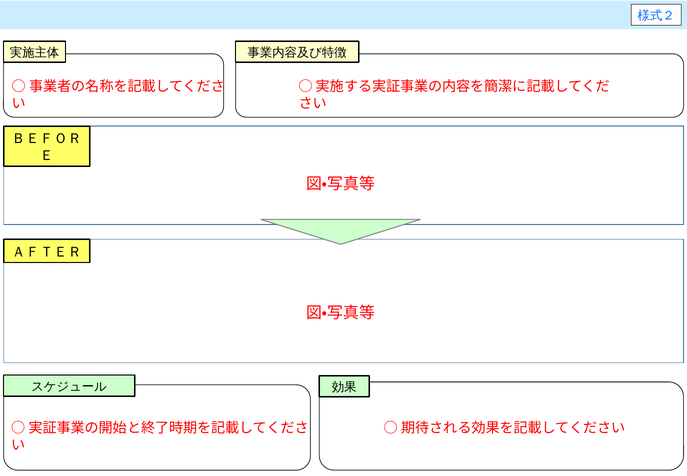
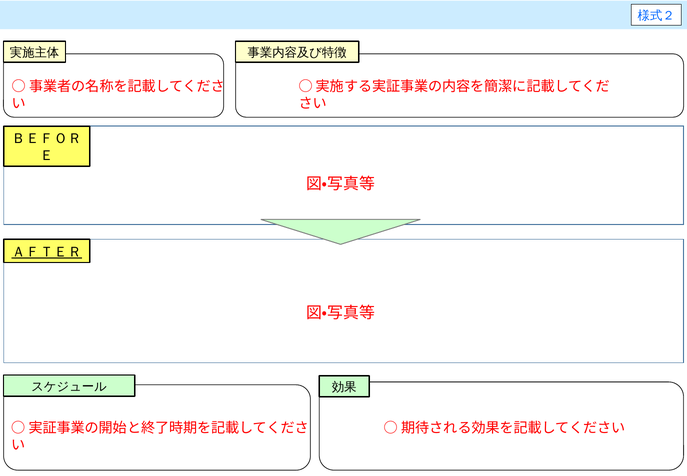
ＡＦＴＥＲ underline: none -> present (47, 252)
